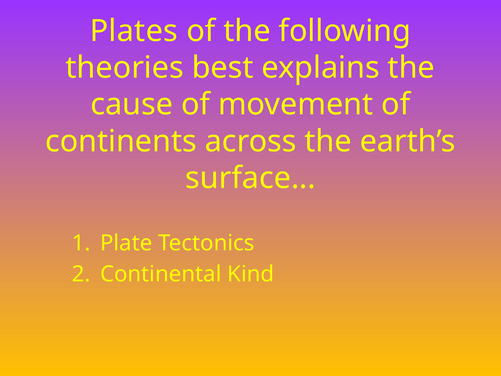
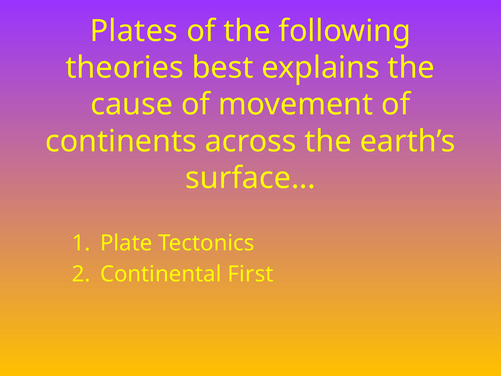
Kind: Kind -> First (251, 274)
